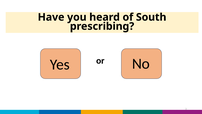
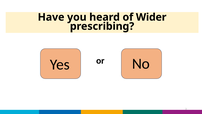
South: South -> Wider (151, 17)
